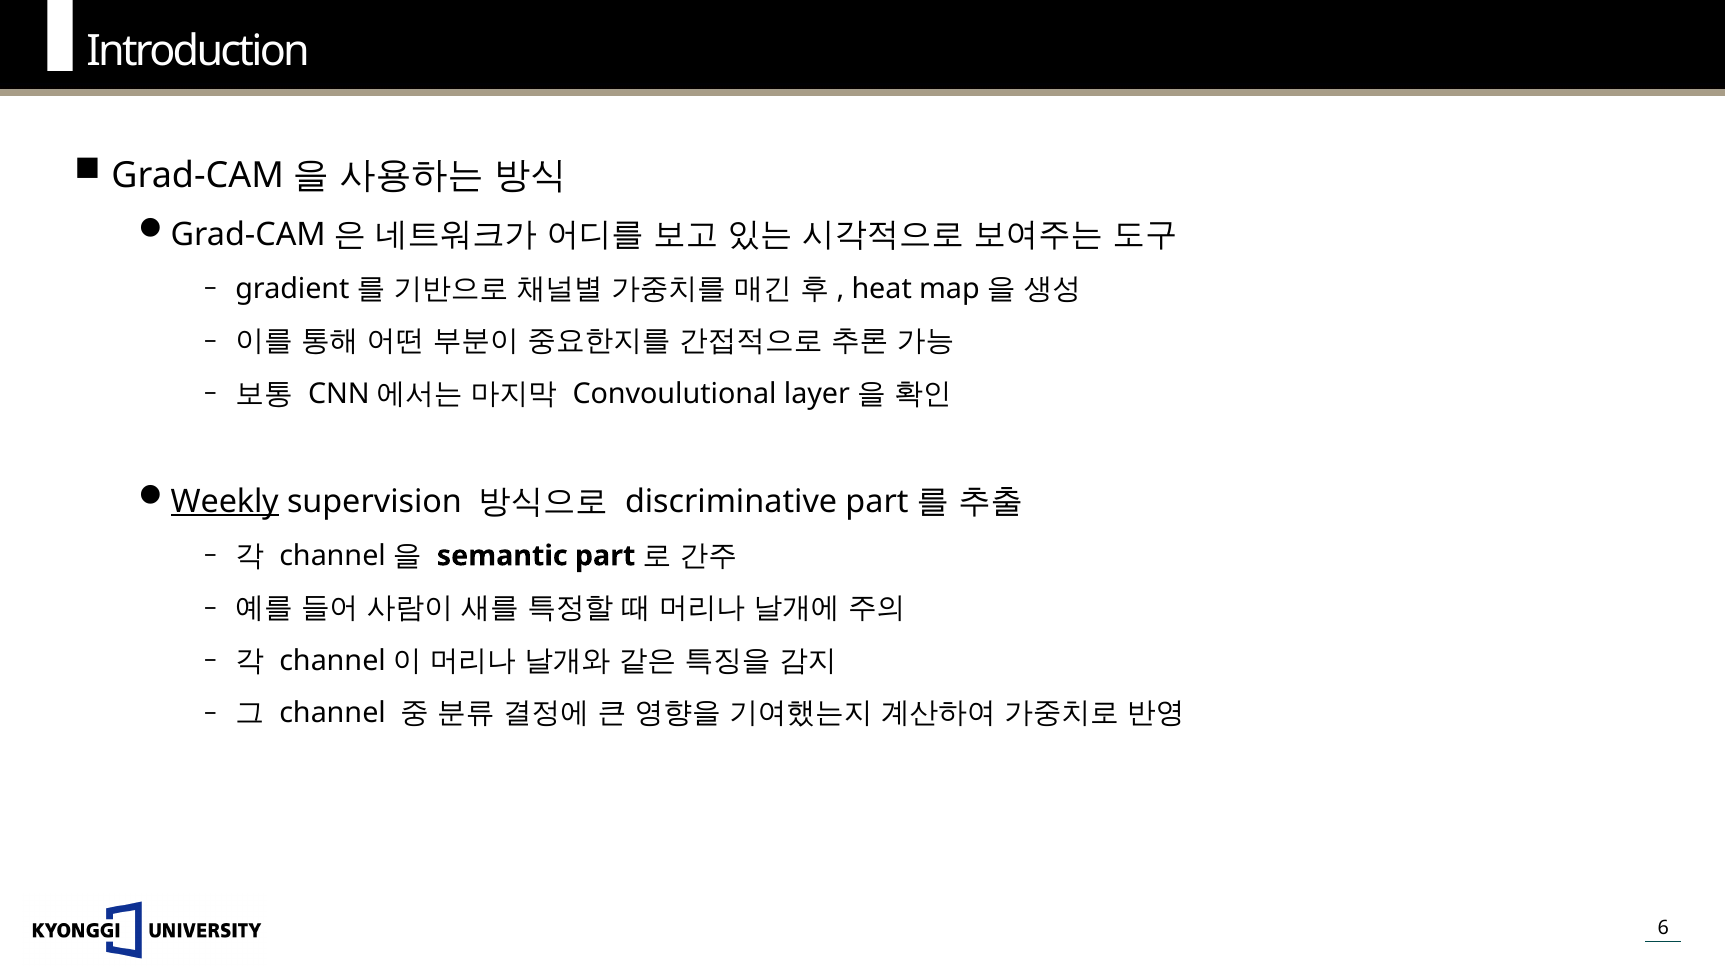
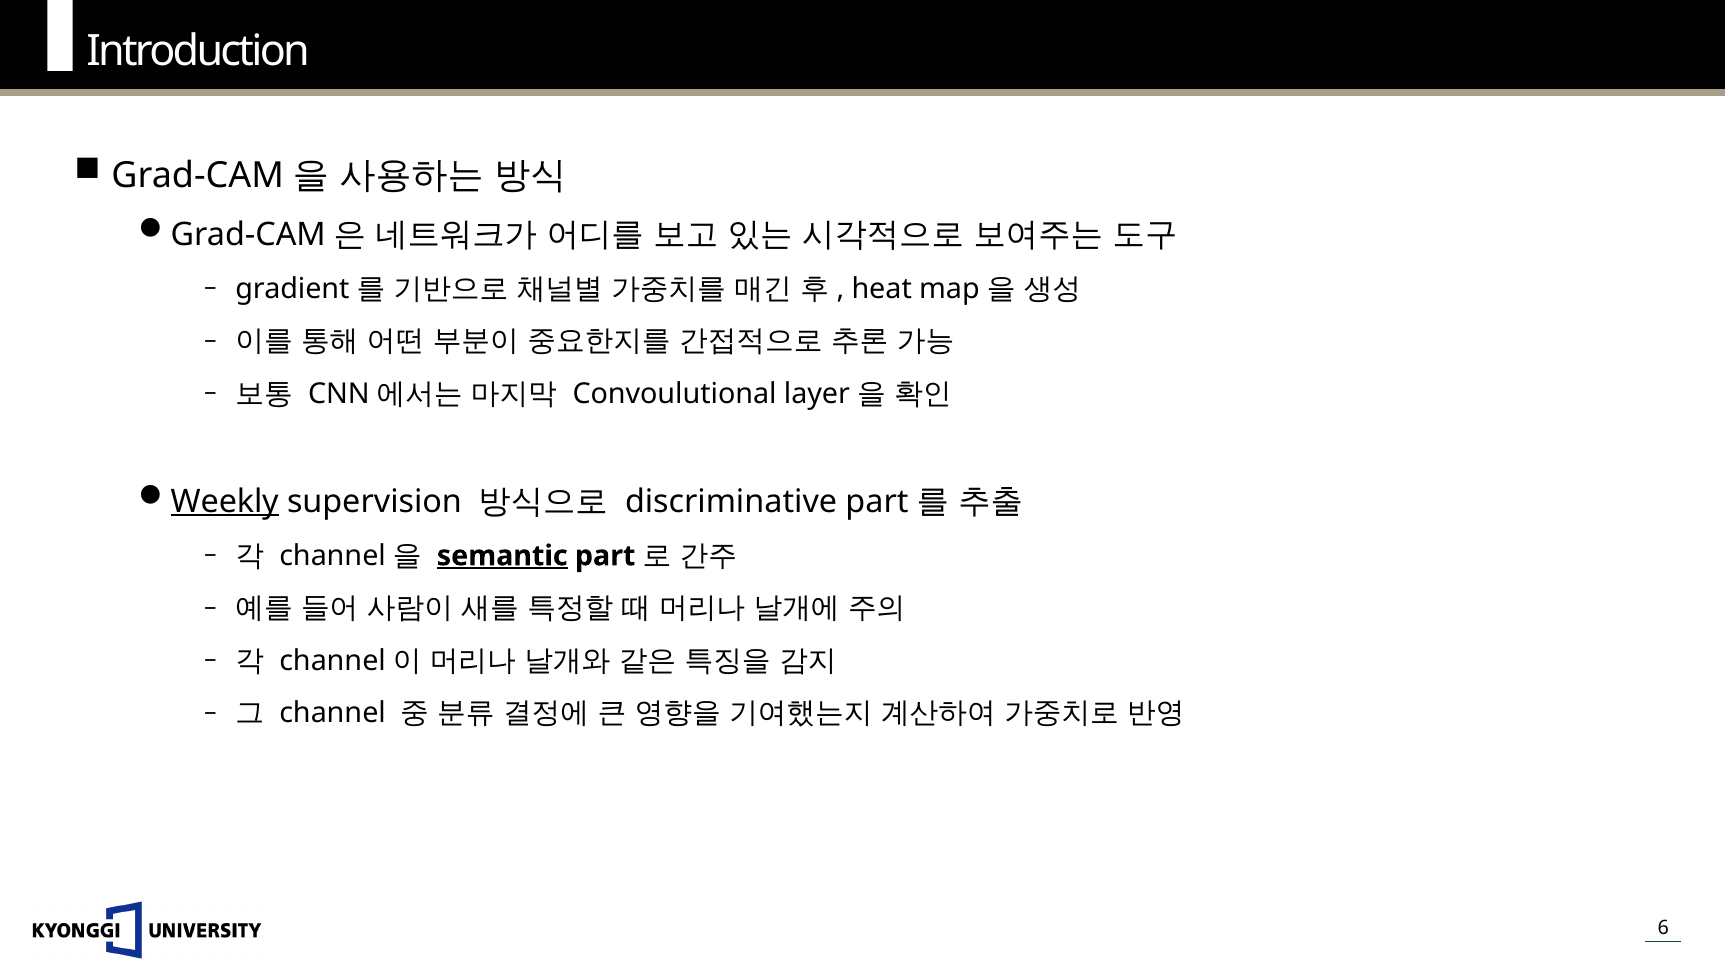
semantic underline: none -> present (502, 555)
